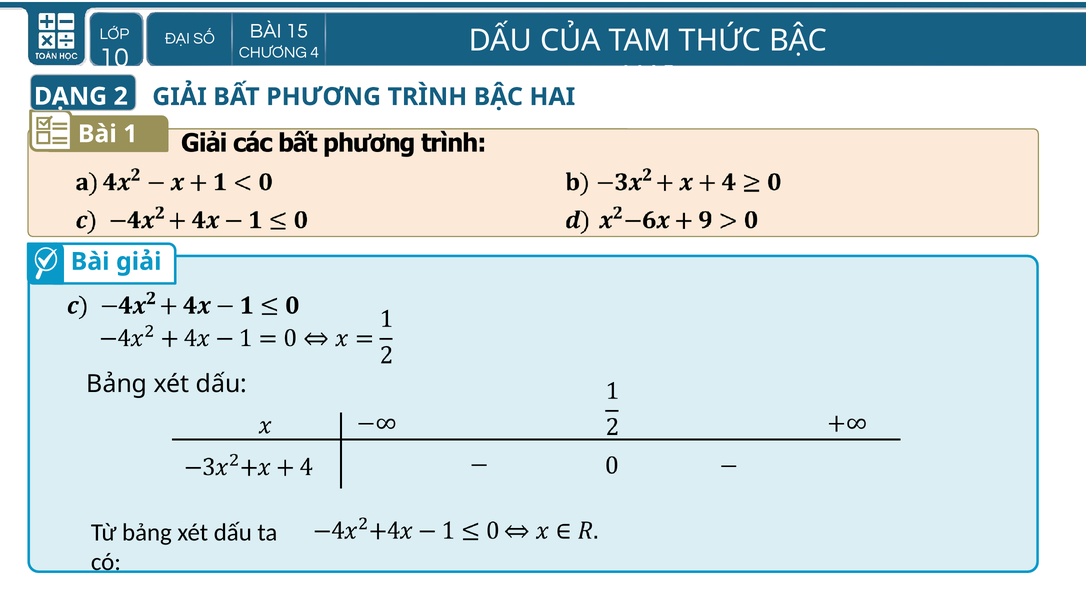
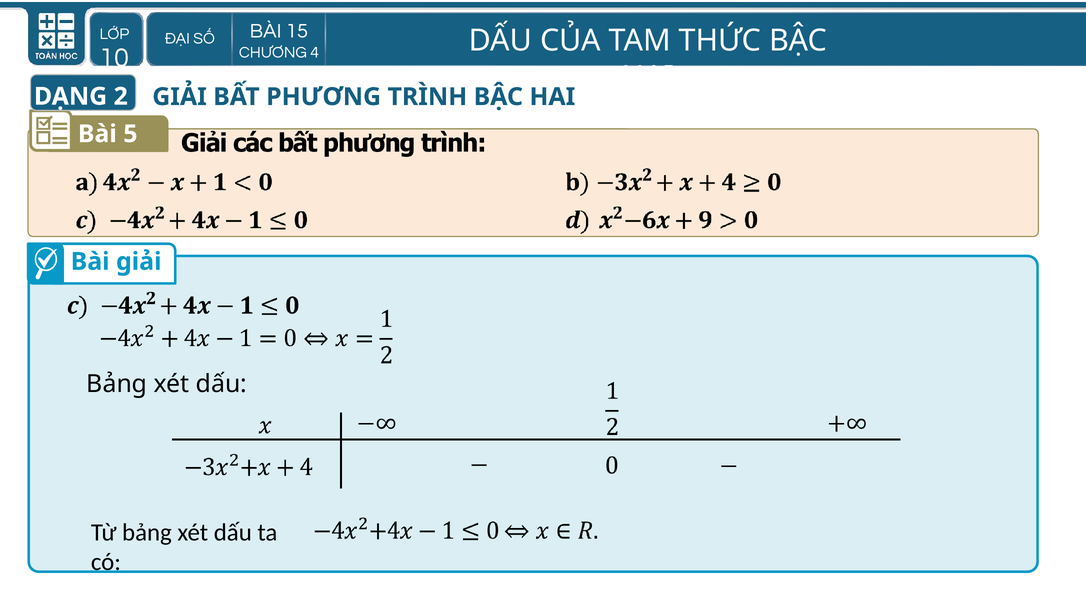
1: 1 -> 5 (130, 134)
